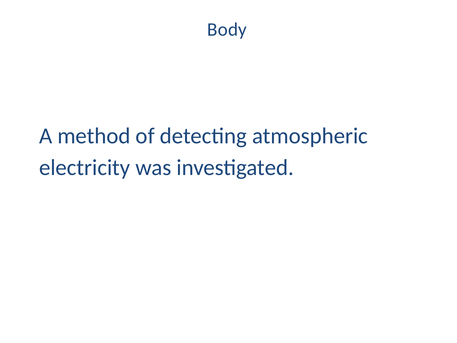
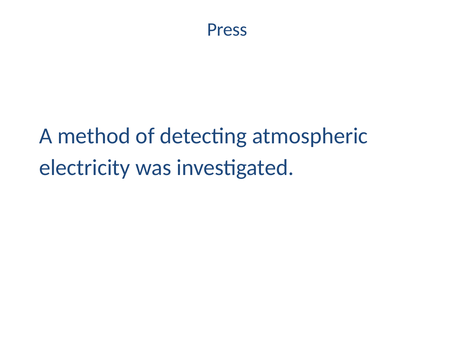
Body: Body -> Press (227, 30)
